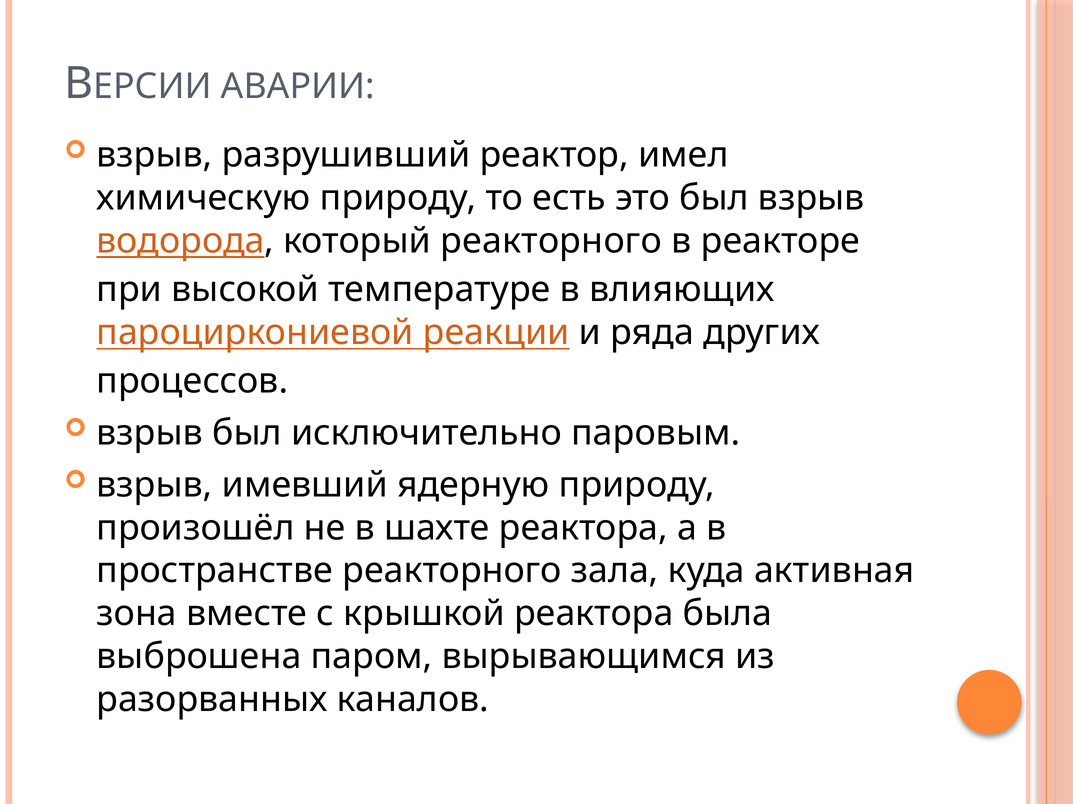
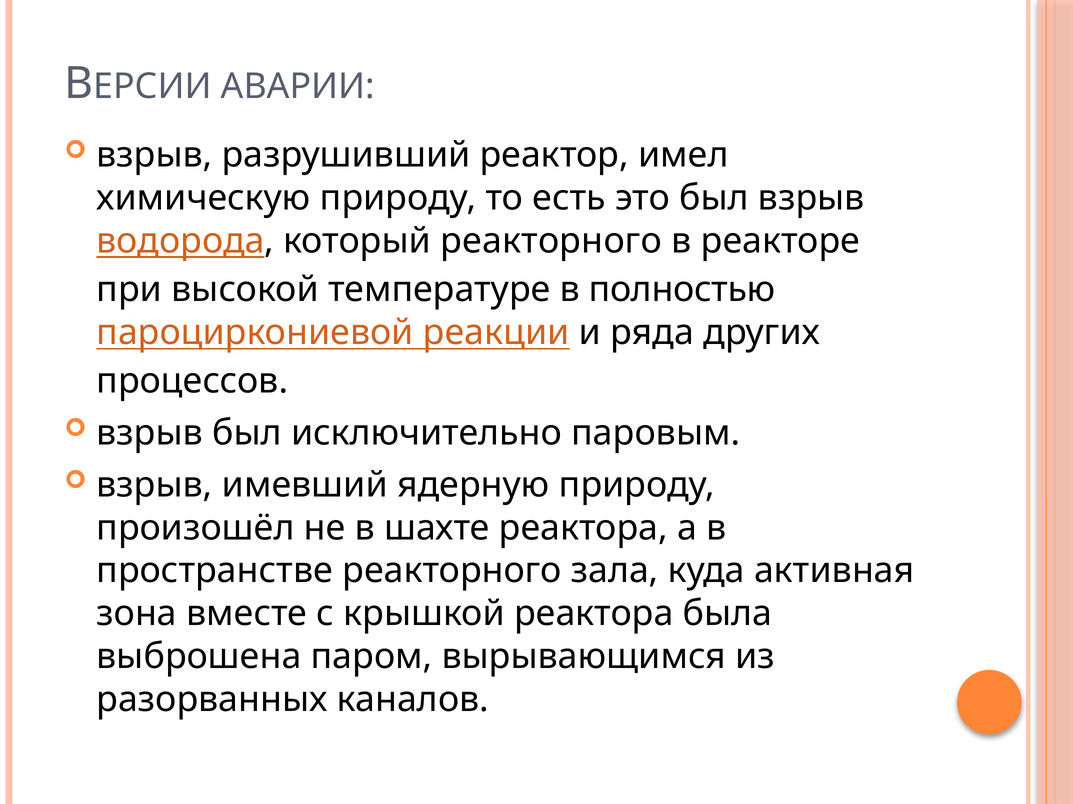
влияющих: влияющих -> полностью (682, 290)
